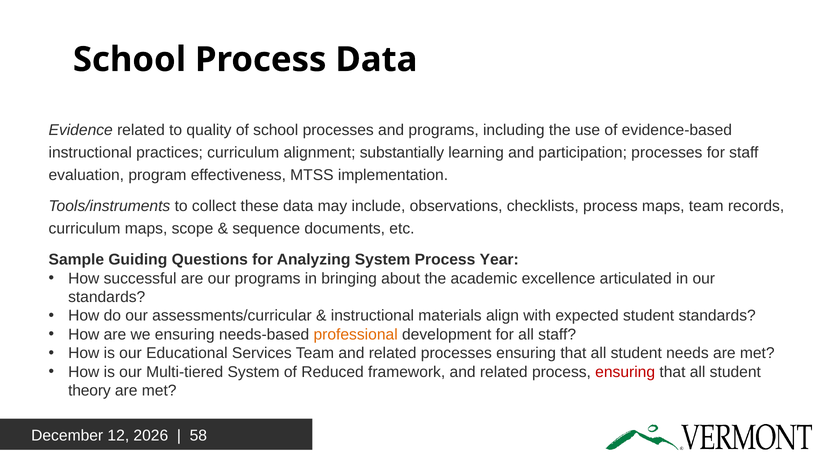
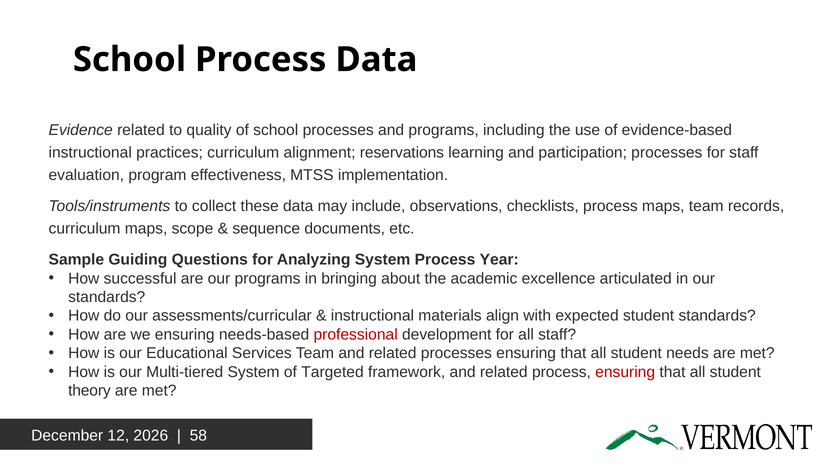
substantially: substantially -> reservations (402, 153)
professional colour: orange -> red (356, 335)
Reduced: Reduced -> Targeted (333, 372)
